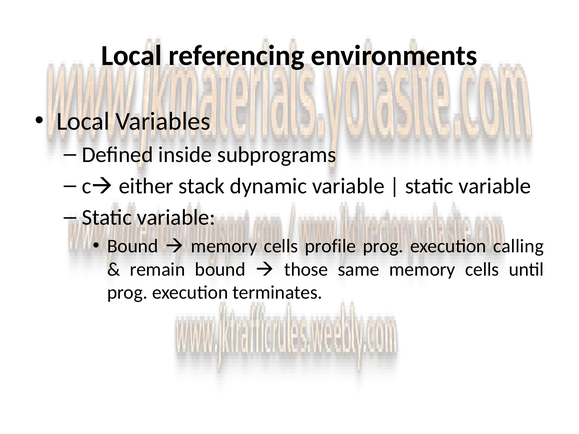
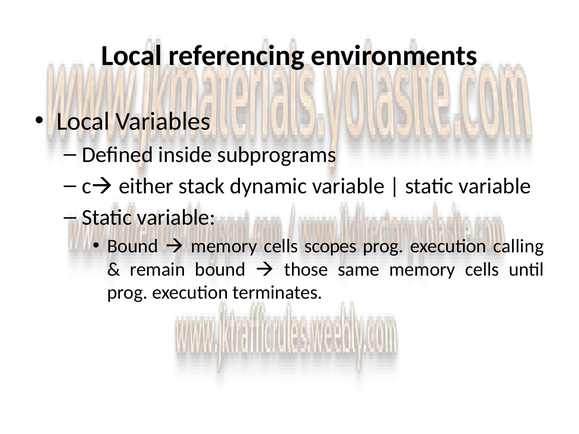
profile: profile -> scopes (331, 246)
